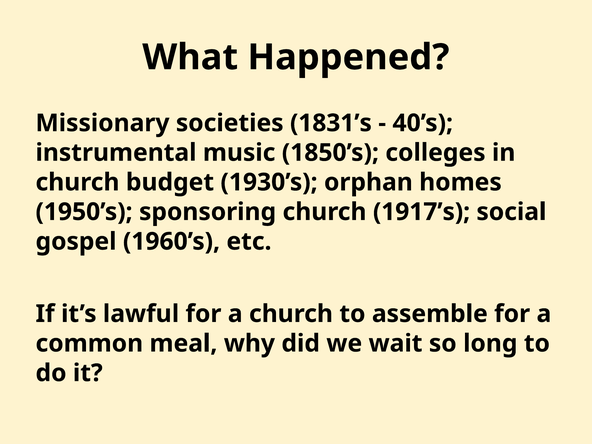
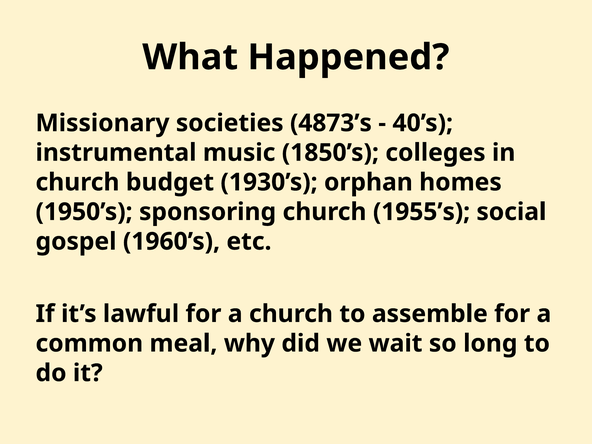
1831’s: 1831’s -> 4873’s (331, 123)
1917’s: 1917’s -> 1955’s (422, 212)
